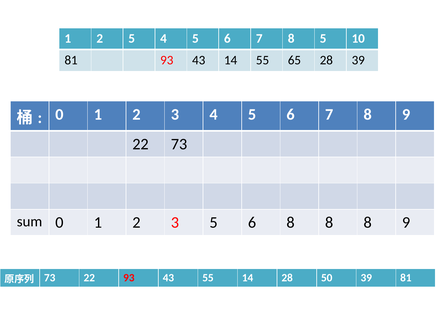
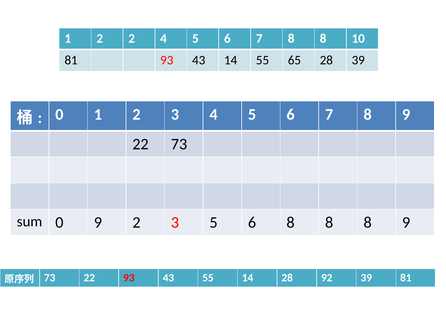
2 5: 5 -> 2 (132, 39)
7 8 5: 5 -> 8 (323, 39)
sum 0 1: 1 -> 9 (98, 222)
50: 50 -> 92 (327, 277)
